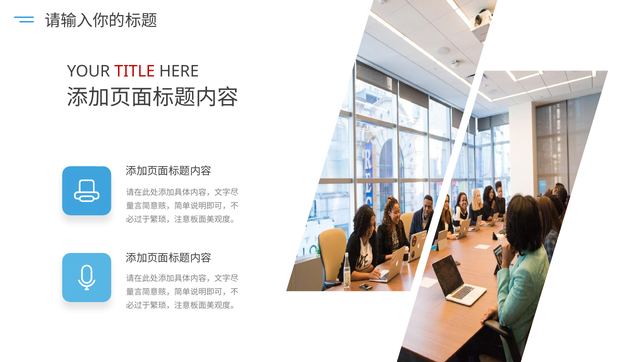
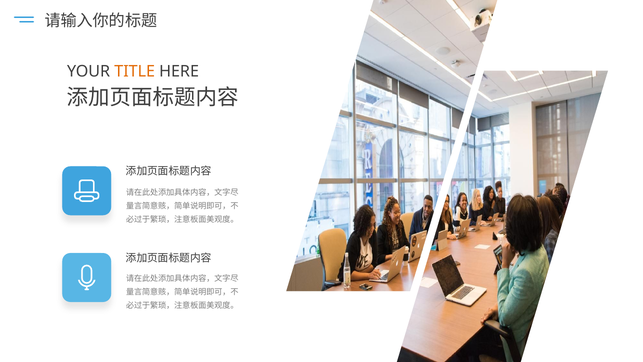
TITLE colour: red -> orange (135, 71)
